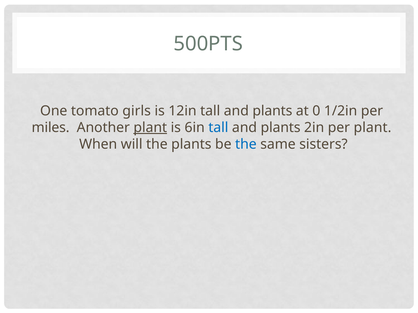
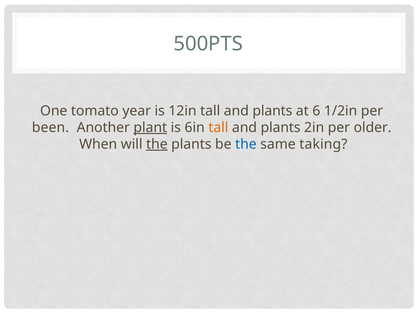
girls: girls -> year (137, 111)
0: 0 -> 6 (316, 111)
miles: miles -> been (50, 128)
tall colour: blue -> orange (218, 128)
per plant: plant -> older (373, 128)
the underline: none -> present (157, 144)
sisters: sisters -> taking (323, 144)
